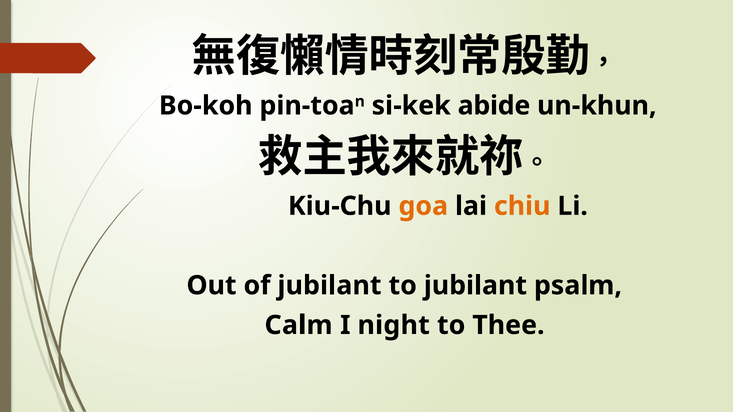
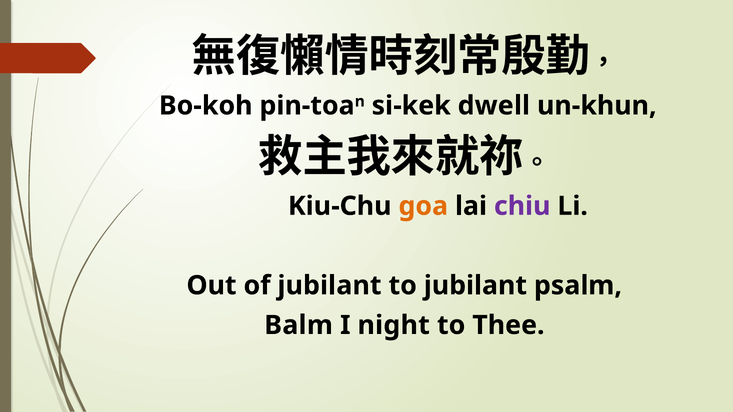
abide: abide -> dwell (494, 106)
chiu colour: orange -> purple (522, 206)
Calm: Calm -> Balm (299, 325)
